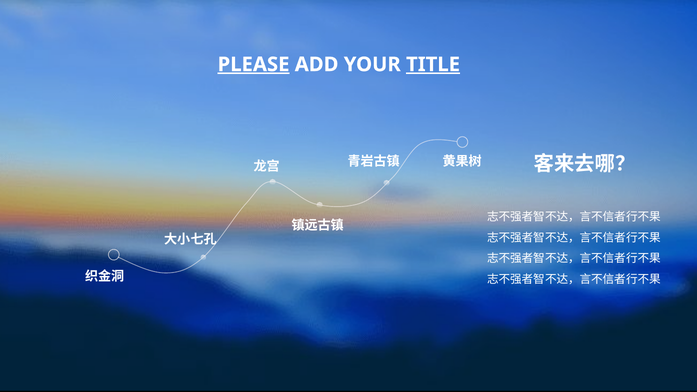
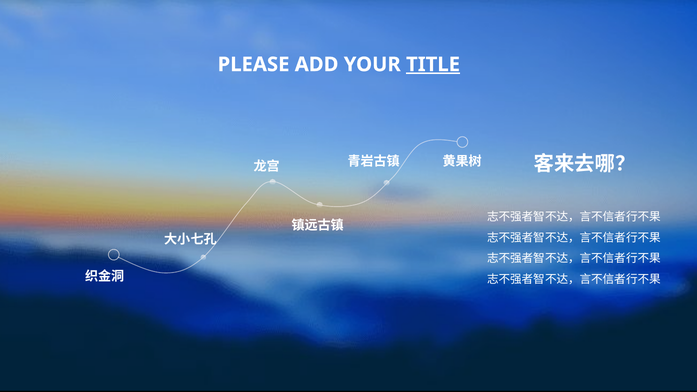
PLEASE underline: present -> none (254, 64)
